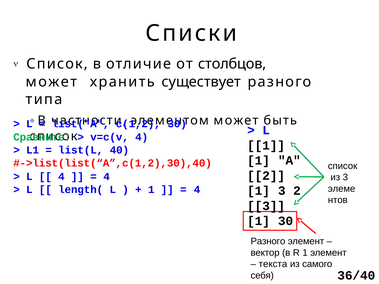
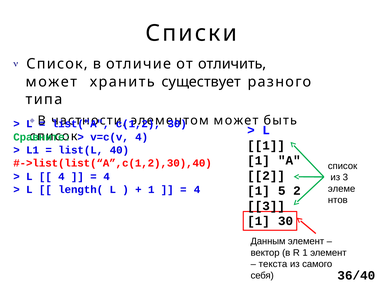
столбцов: столбцов -> отличить (232, 64)
1 3: 3 -> 5 (282, 191)
Разного: Разного -> Данным (268, 242)
